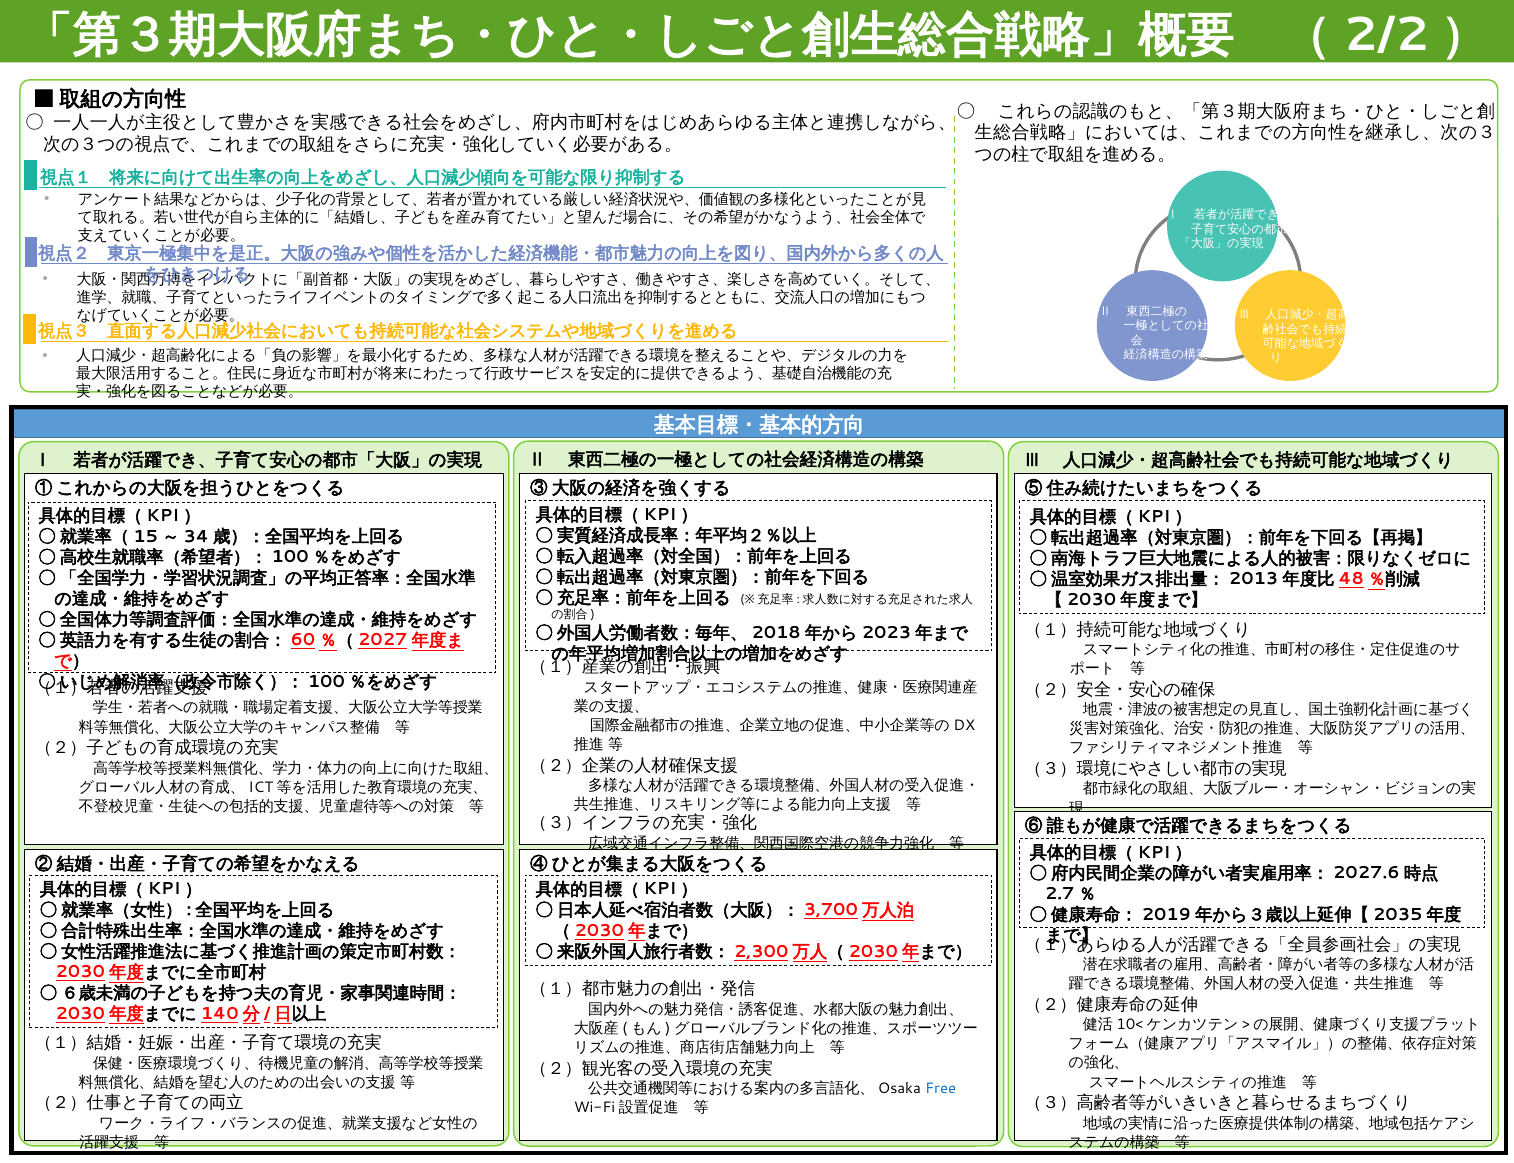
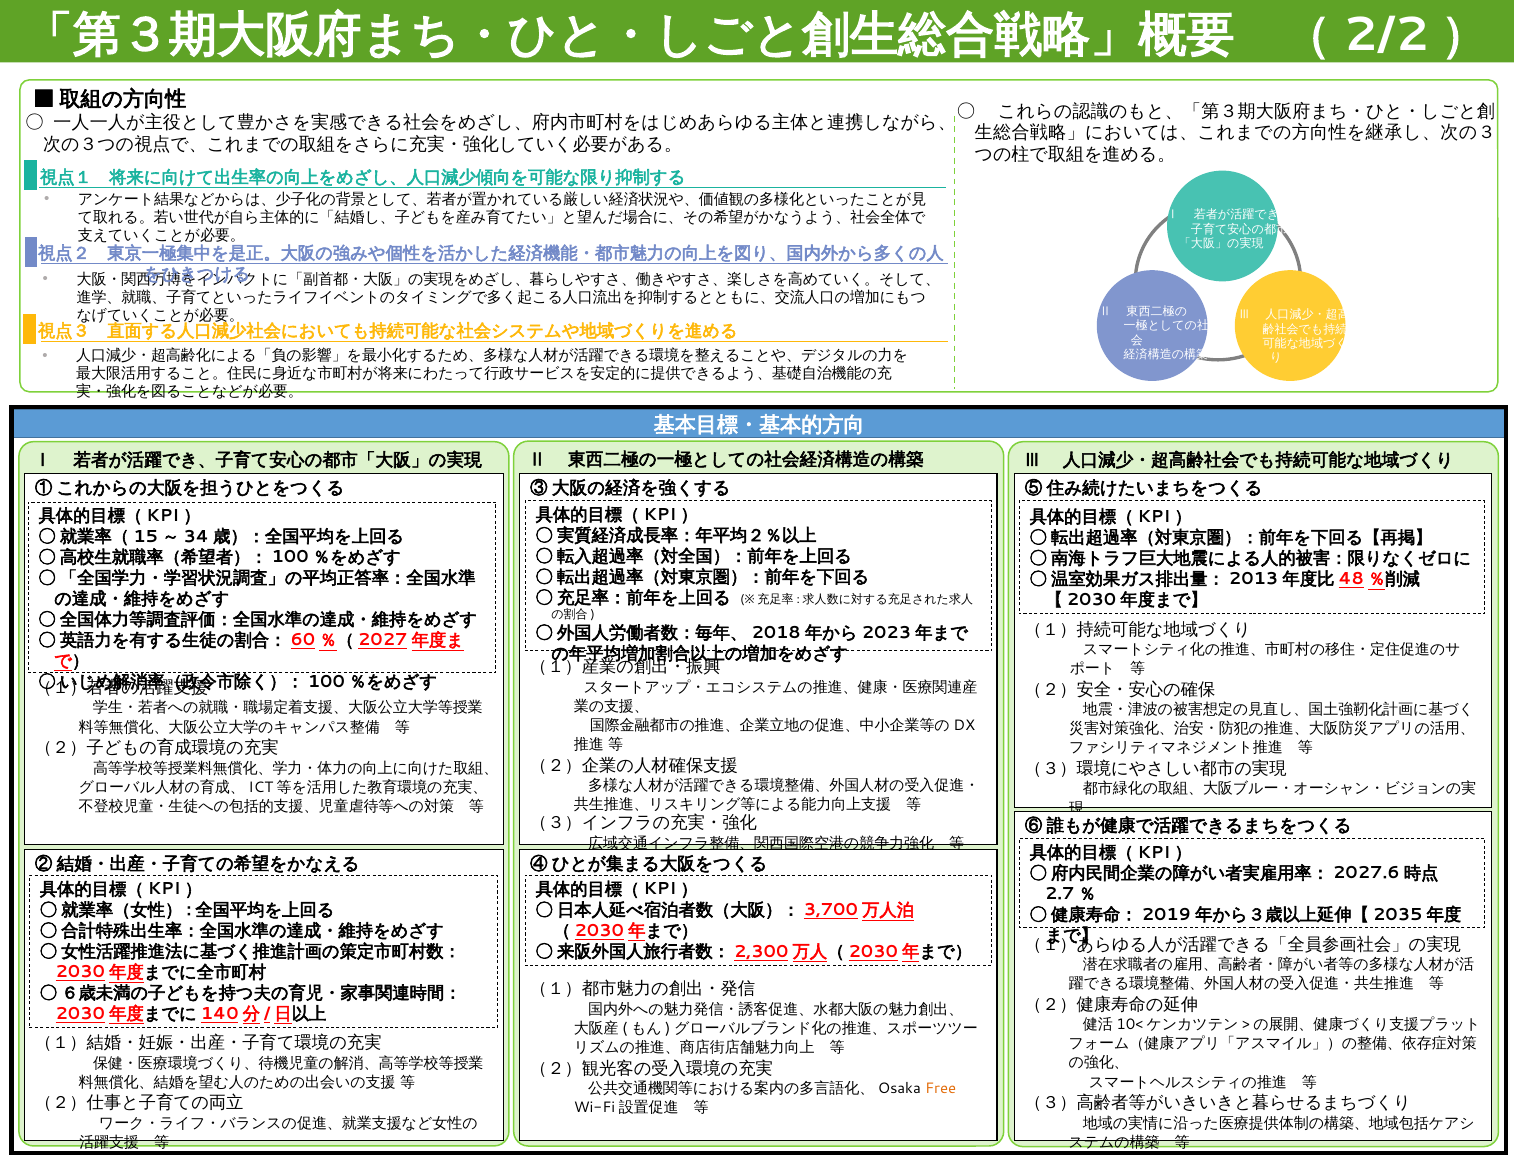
Free colour: blue -> orange (941, 1088)
